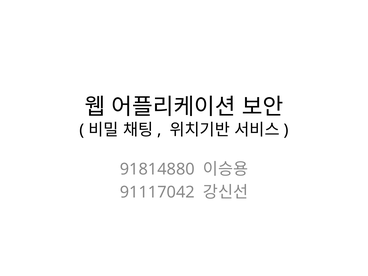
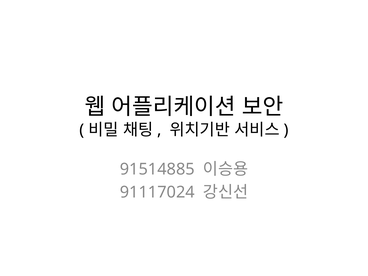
91814880: 91814880 -> 91514885 (157, 169)
91117042: 91117042 -> 91117024 (157, 192)
